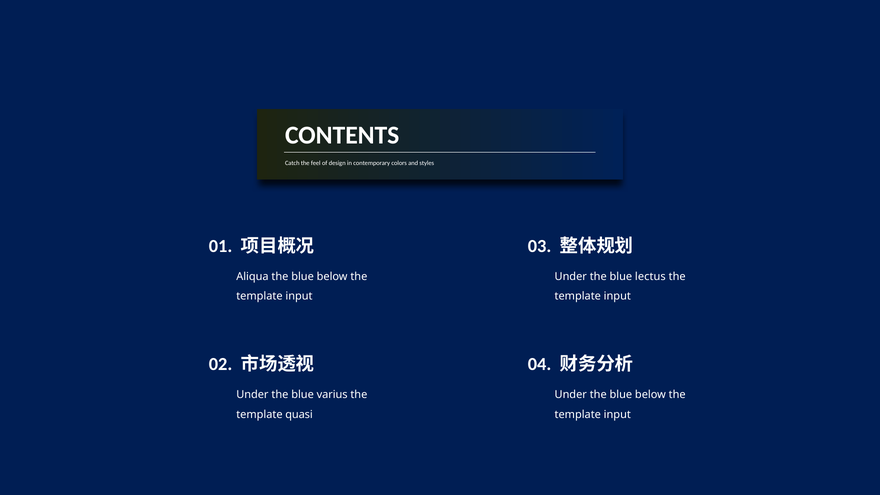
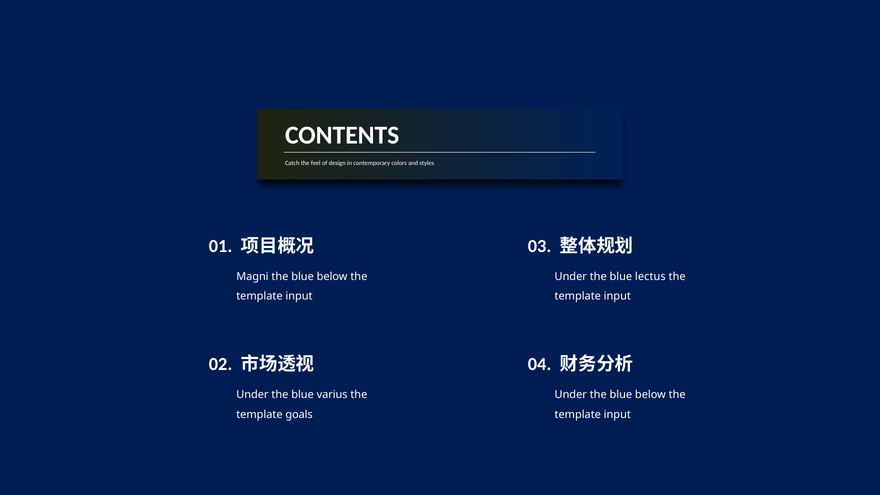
Aliqua: Aliqua -> Magni (252, 277)
quasi: quasi -> goals (299, 415)
